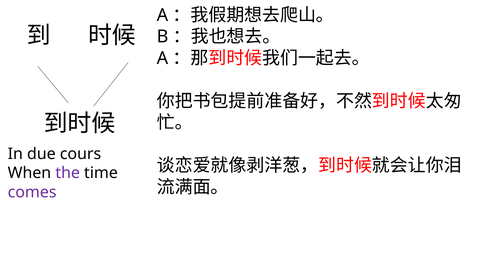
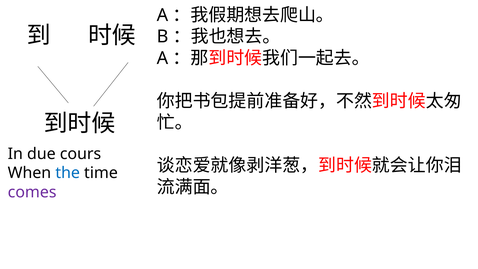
the colour: purple -> blue (68, 173)
